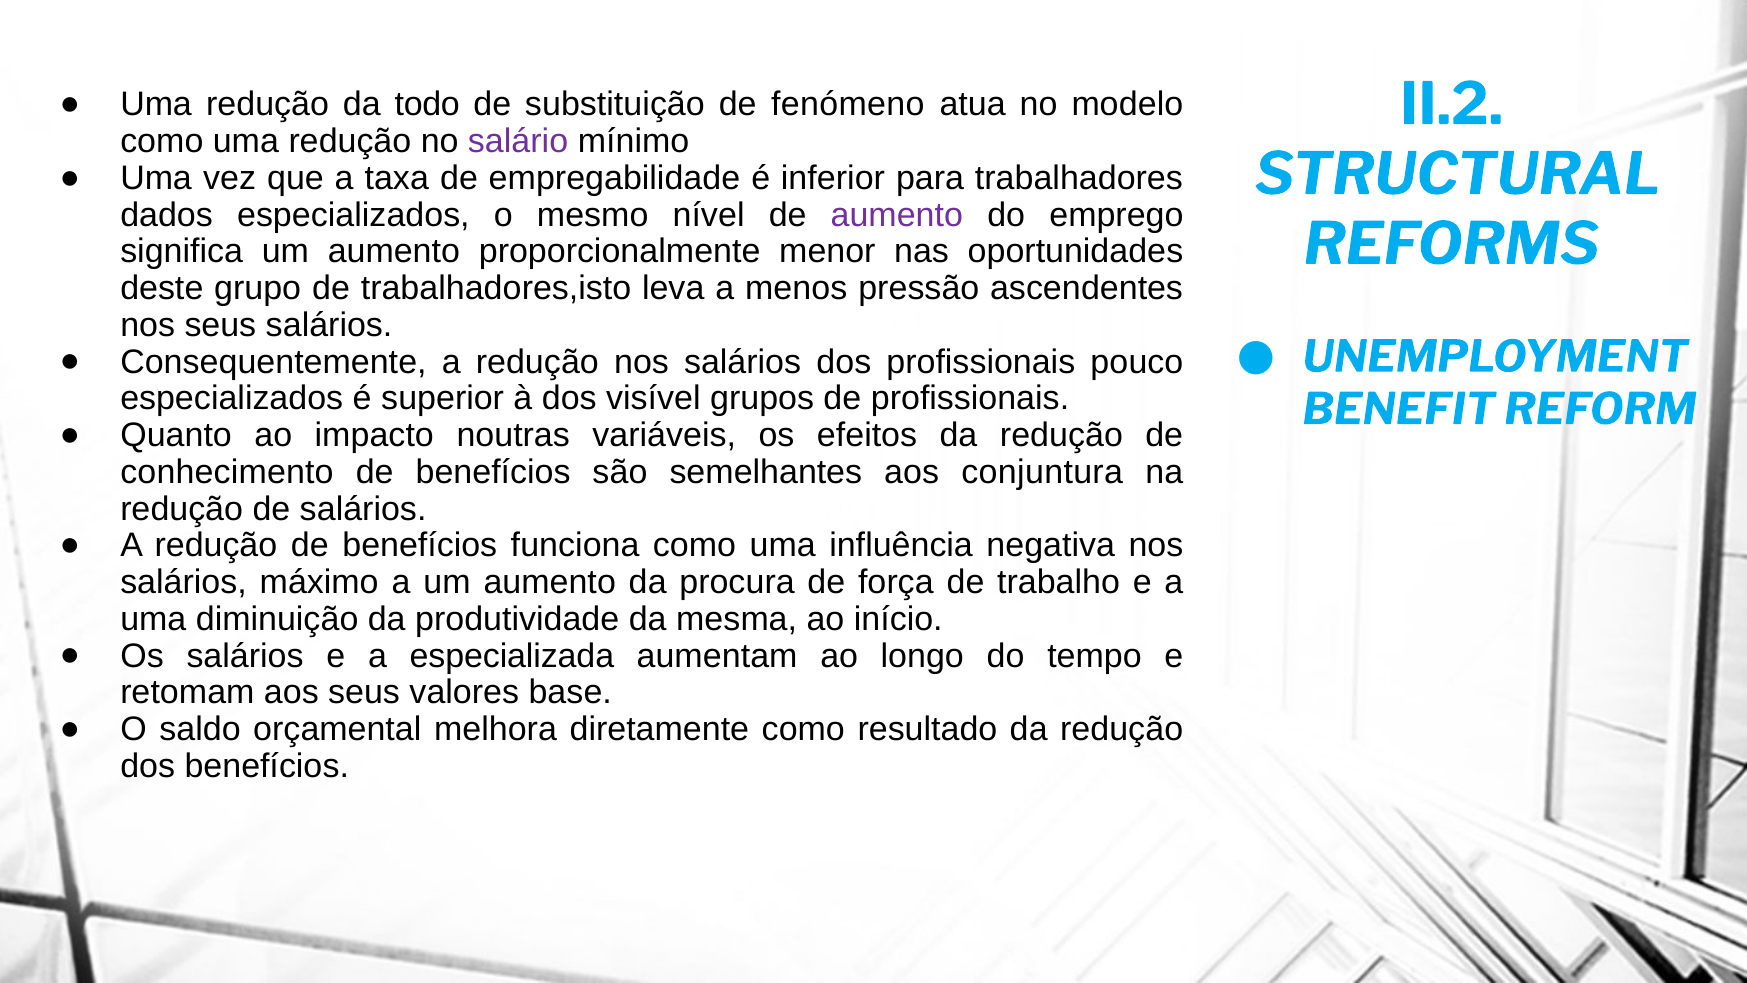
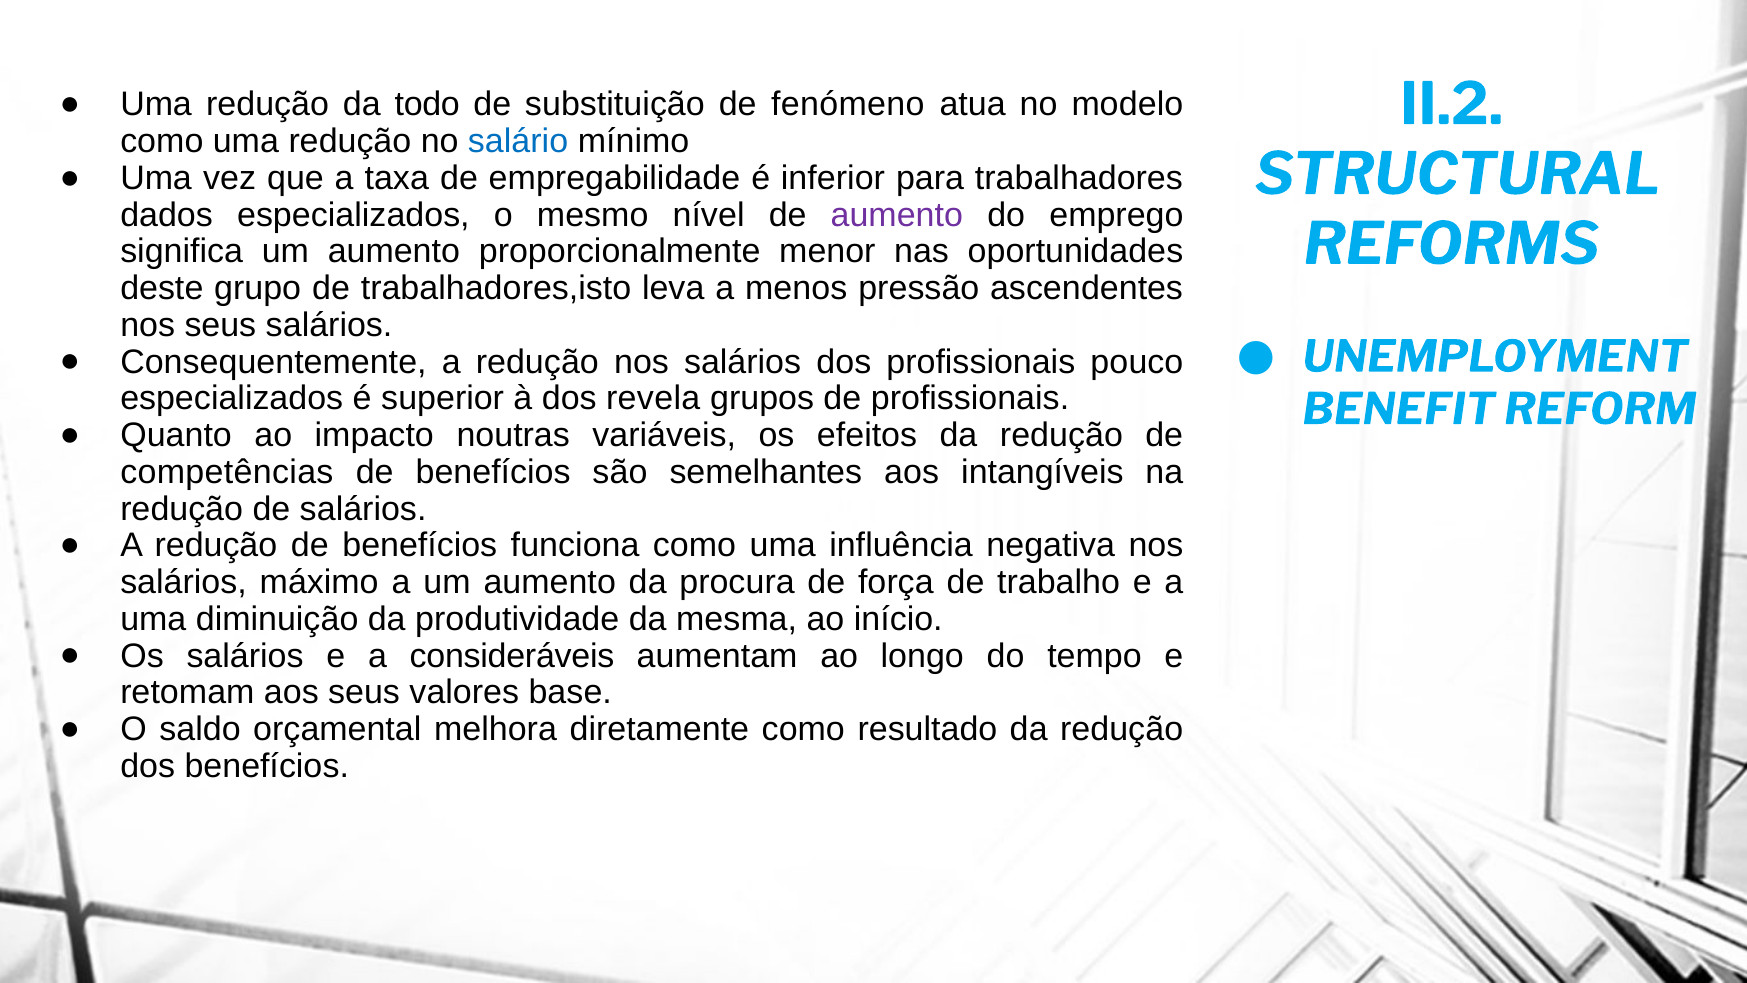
salário colour: purple -> blue (518, 141)
visível: visível -> revela (653, 399)
conhecimento: conhecimento -> competências (227, 472)
conjuntura: conjuntura -> intangíveis (1042, 472)
especializada: especializada -> consideráveis (512, 656)
